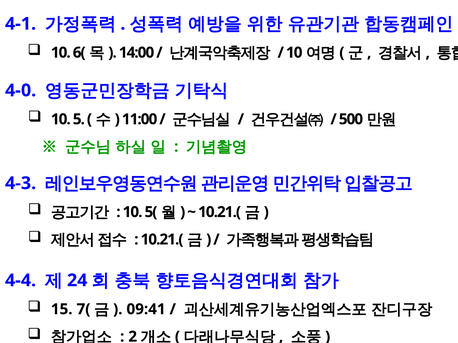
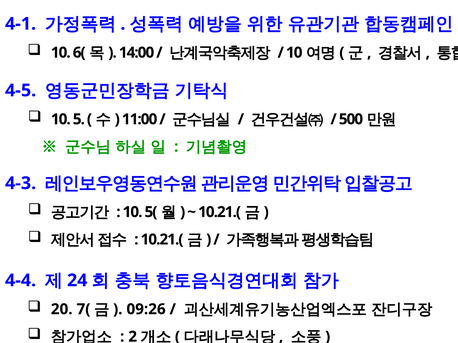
4-0: 4-0 -> 4-5 (21, 91)
15: 15 -> 20 (62, 310)
09:41: 09:41 -> 09:26 (146, 310)
